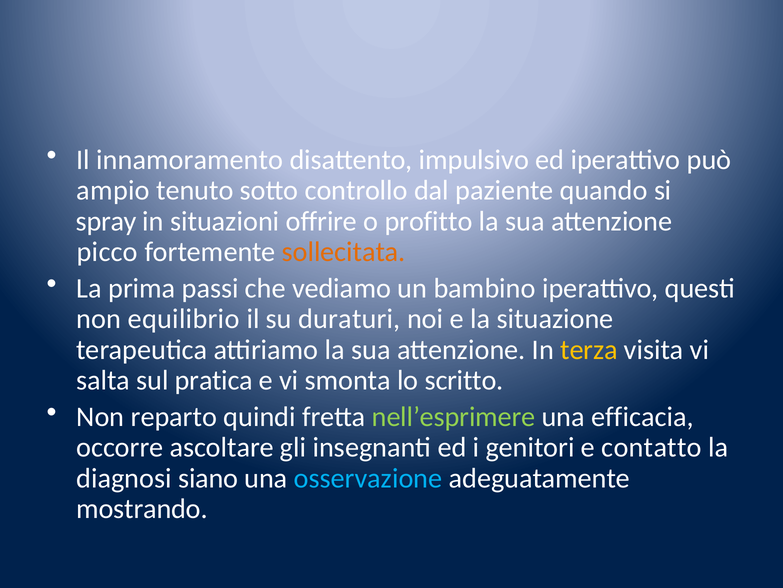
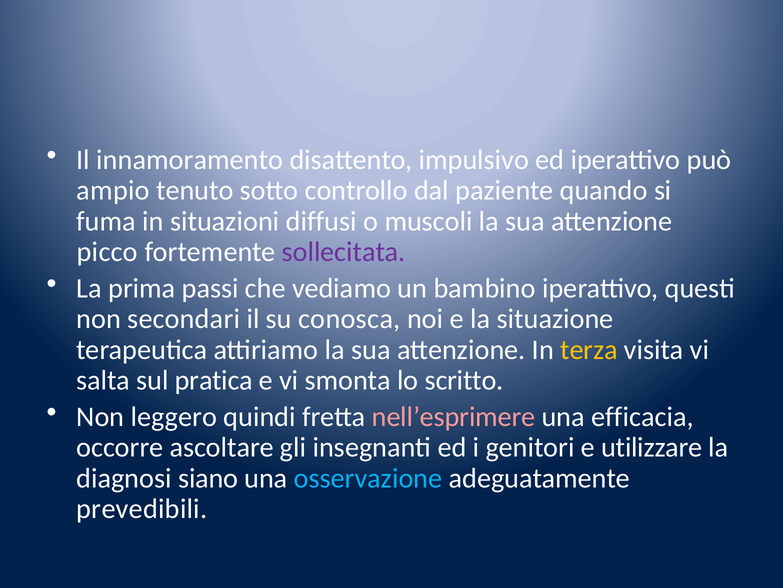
spray: spray -> fuma (106, 221)
offrire: offrire -> diffusi (321, 221)
profitto: profitto -> muscoli (429, 221)
sollecitata colour: orange -> purple (344, 251)
equilibrio: equilibrio -> secondari (184, 319)
duraturi: duraturi -> conosca (349, 319)
reparto: reparto -> leggero (174, 417)
nell’esprimere colour: light green -> pink (454, 417)
contatto: contatto -> utilizzare (652, 447)
mostrando: mostrando -> prevedibili (142, 508)
